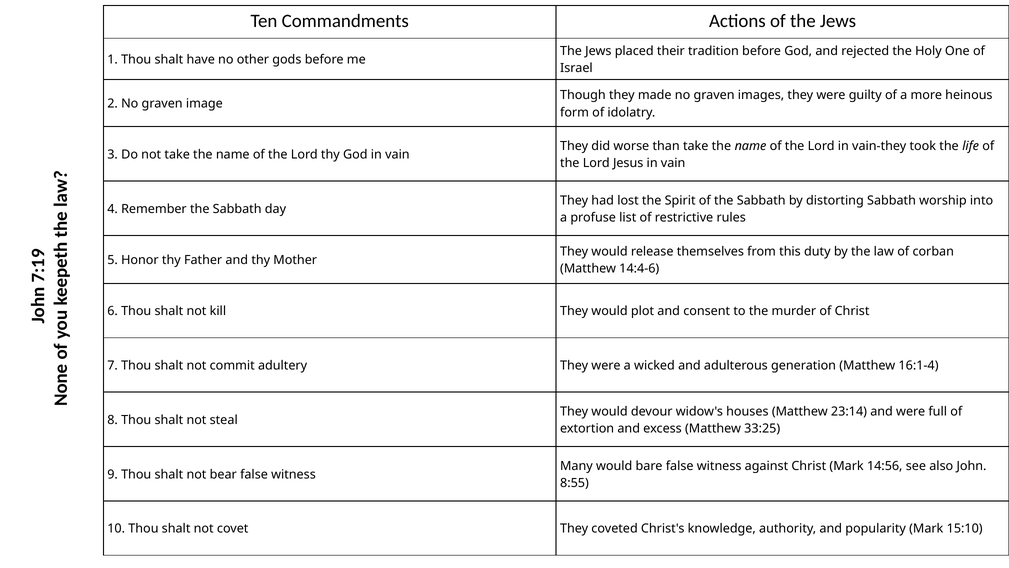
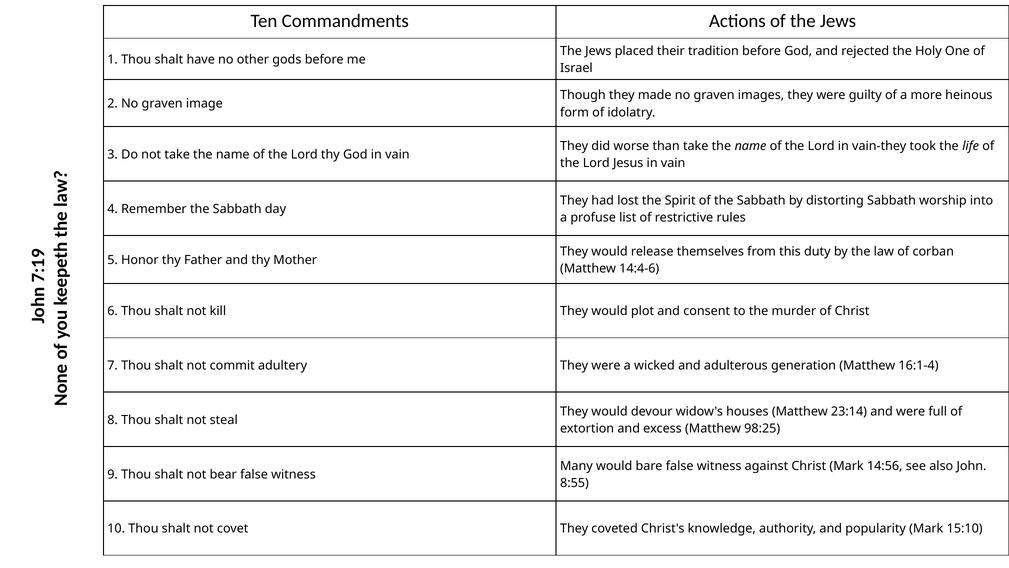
33:25: 33:25 -> 98:25 (762, 428)
